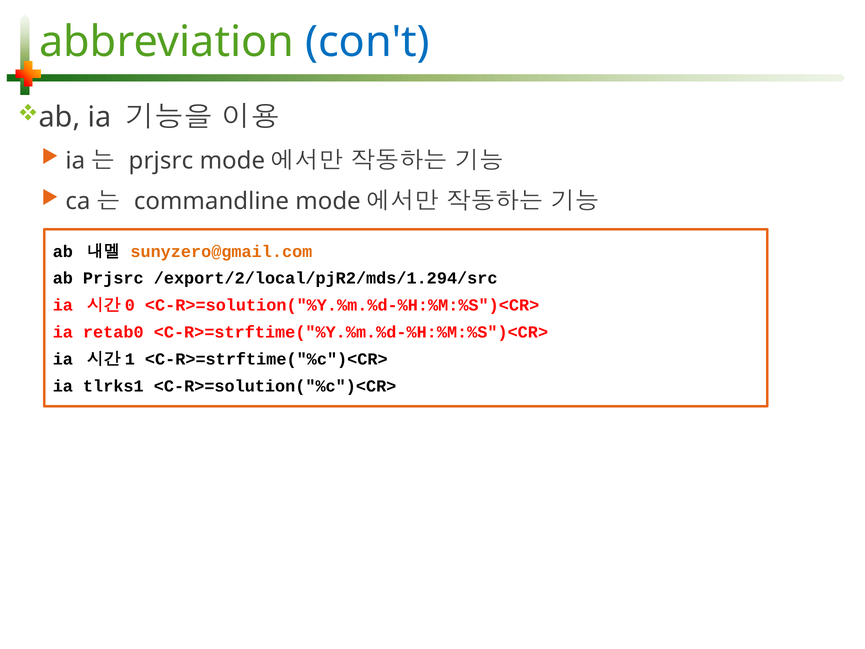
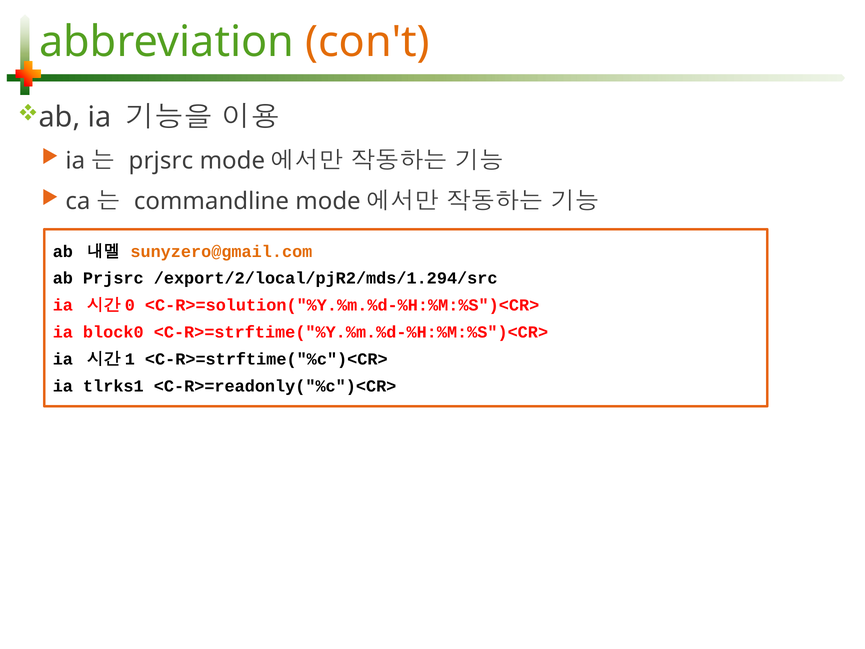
con't colour: blue -> orange (368, 42)
retab0: retab0 -> block0 (113, 332)
<C-R>=solution("%c")<CR>: <C-R>=solution("%c")<CR> -> <C-R>=readonly("%c")<CR> (275, 386)
